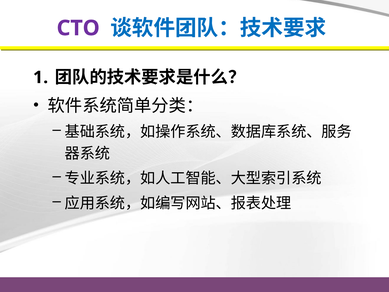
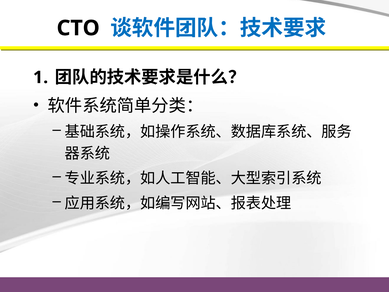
CTO colour: purple -> black (78, 28)
